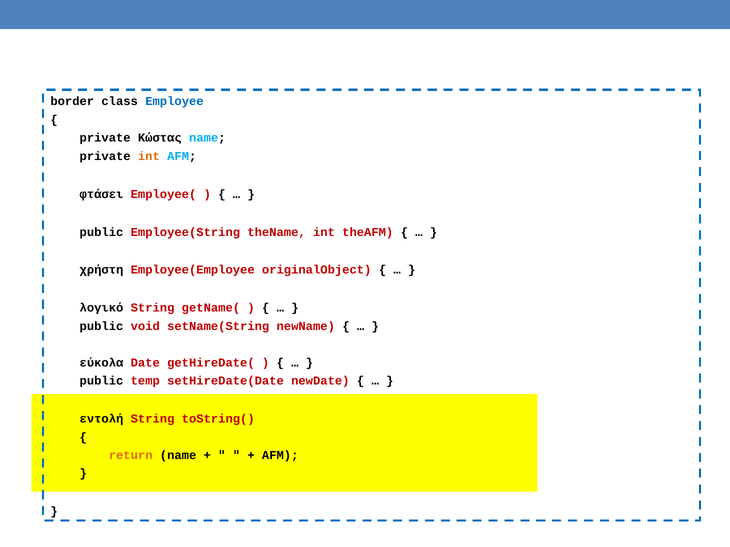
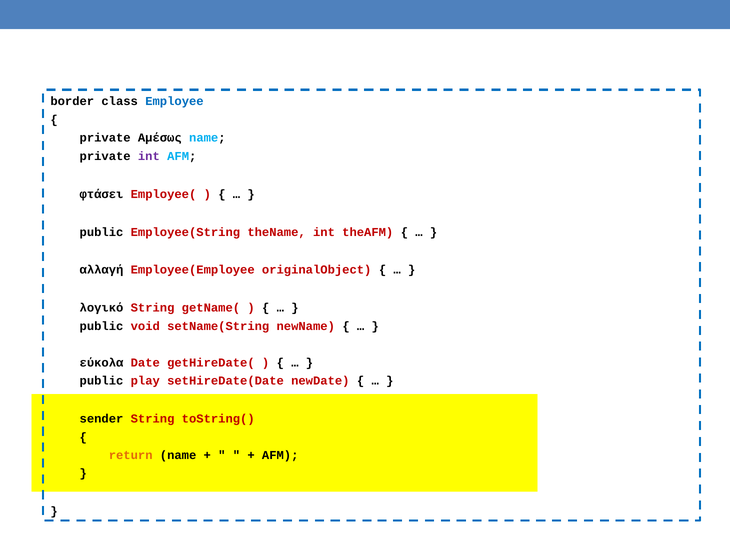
Κώστας: Κώστας -> Αμέσως (160, 138)
int colour: orange -> purple (149, 156)
χρήστη: χρήστη -> αλλαγή (101, 270)
temp: temp -> play (145, 381)
εντολή: εντολή -> sender (101, 419)
